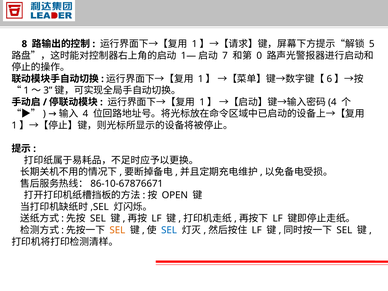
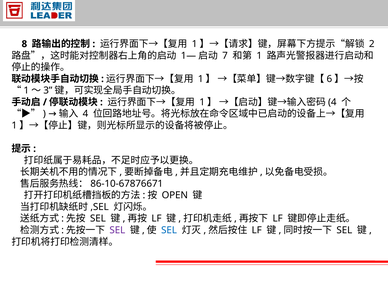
5: 5 -> 2 (372, 44)
0: 0 -> 1 (259, 56)
SEL colour: orange -> purple (117, 230)
